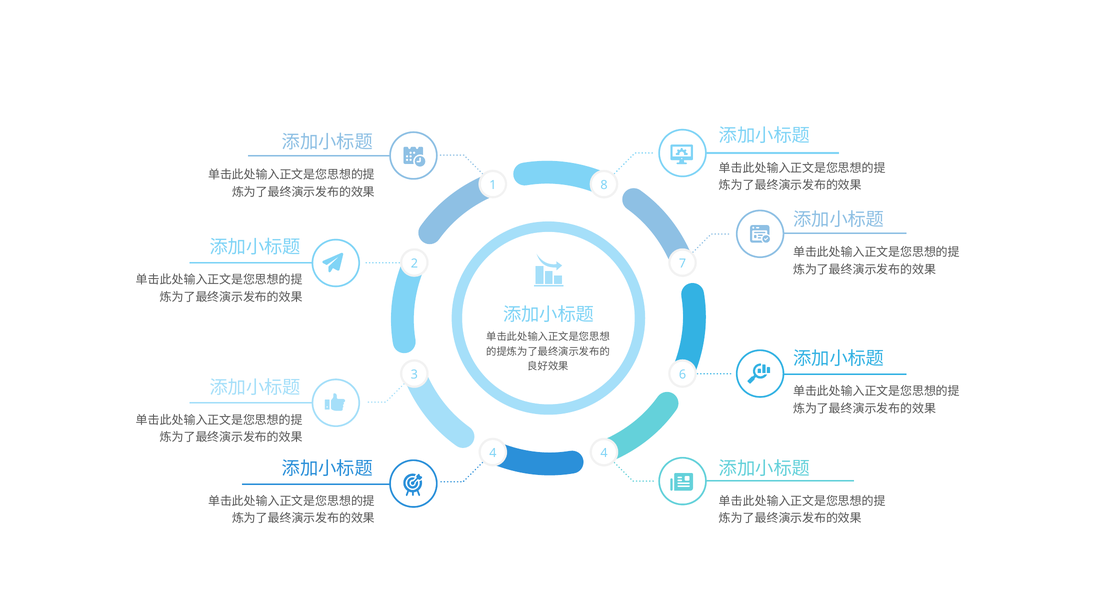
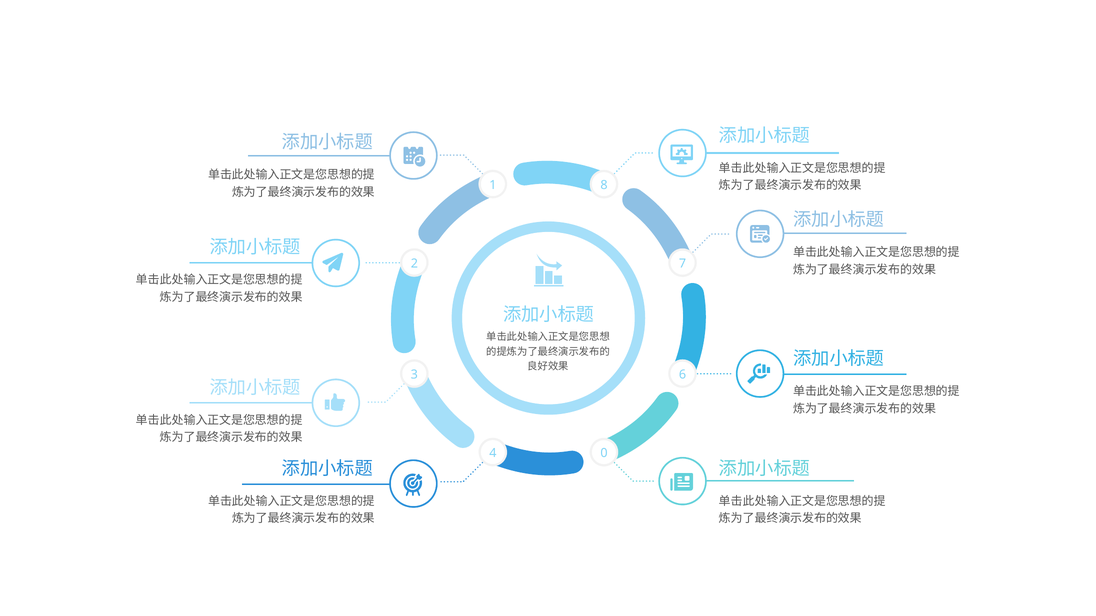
4 4: 4 -> 0 (604, 453)
